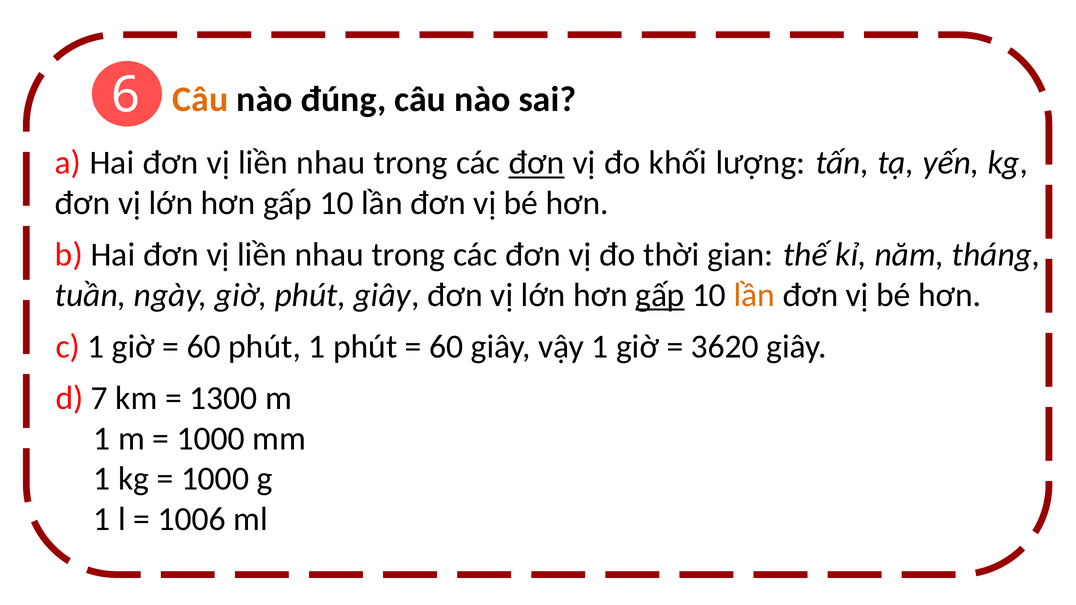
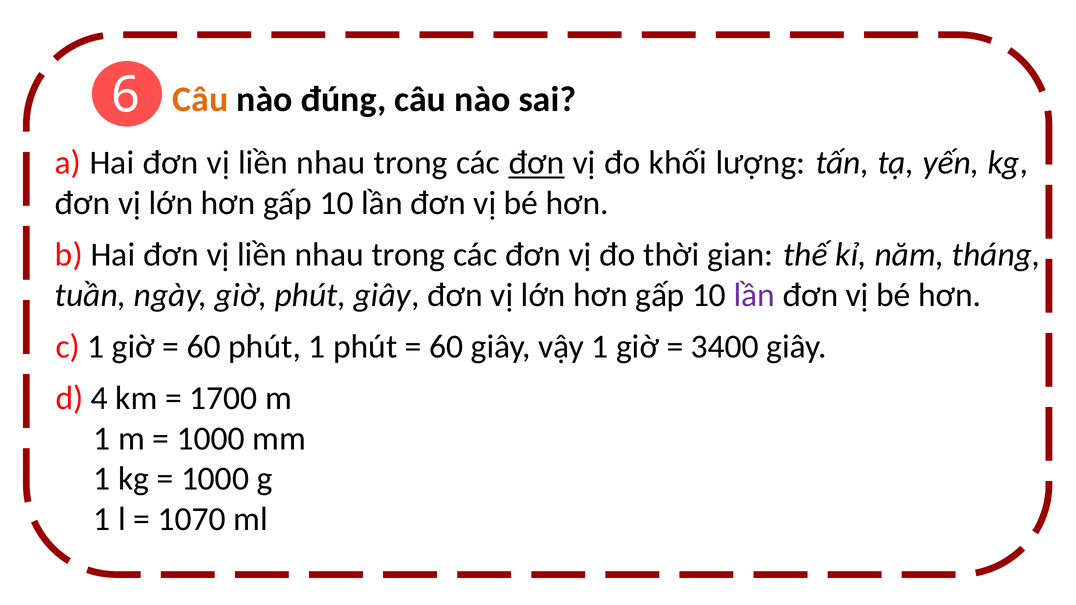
gấp underline: present -> none (660, 295)
lần colour: orange -> purple (754, 295)
3620: 3620 -> 3400 (725, 347)
7: 7 -> 4 (99, 398)
1300: 1300 -> 1700 (223, 398)
1006: 1006 -> 1070 (192, 519)
